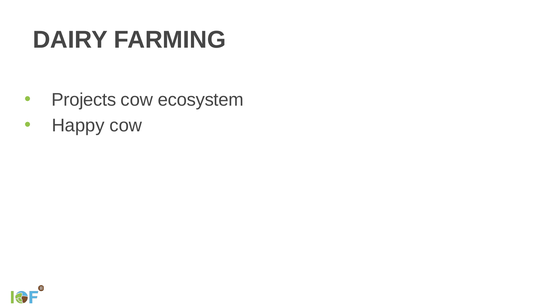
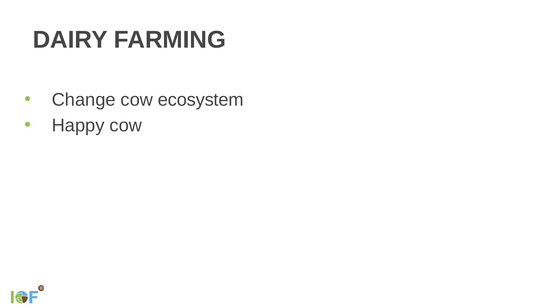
Projects: Projects -> Change (84, 100)
